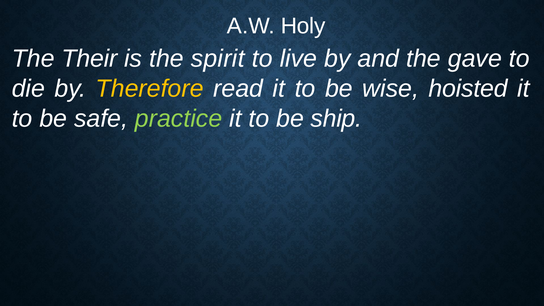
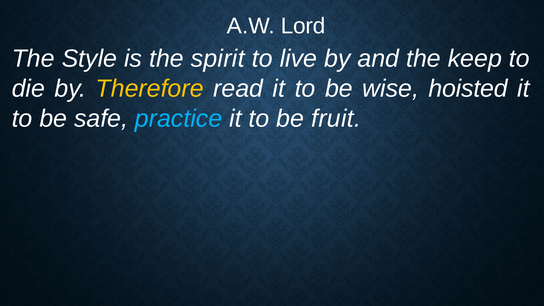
Holy: Holy -> Lord (303, 26)
Their: Their -> Style (89, 59)
gave: gave -> keep (475, 59)
practice colour: light green -> light blue (179, 118)
ship: ship -> fruit (336, 118)
